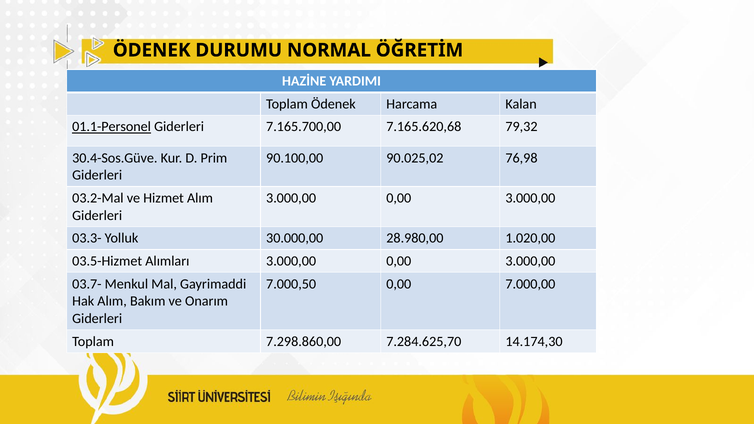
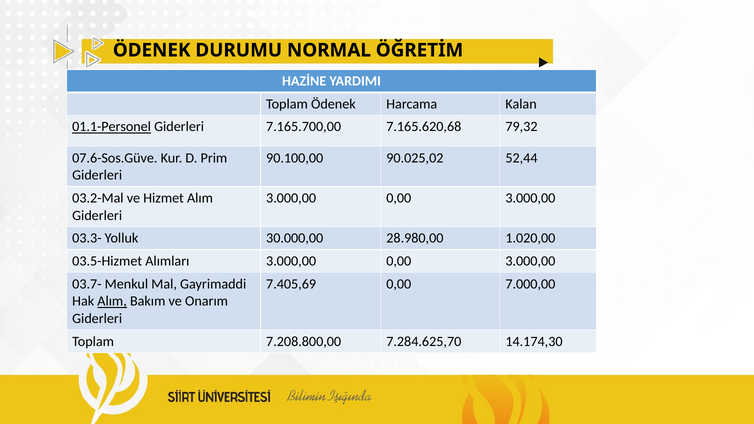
30.4-Sos.Güve: 30.4-Sos.Güve -> 07.6-Sos.Güve (115, 158)
76,98: 76,98 -> 52,44 (521, 158)
7.000,50: 7.000,50 -> 7.405,69 (291, 284)
Alım underline: none -> present (112, 301)
7.298.860,00: 7.298.860,00 -> 7.208.800,00 (304, 341)
